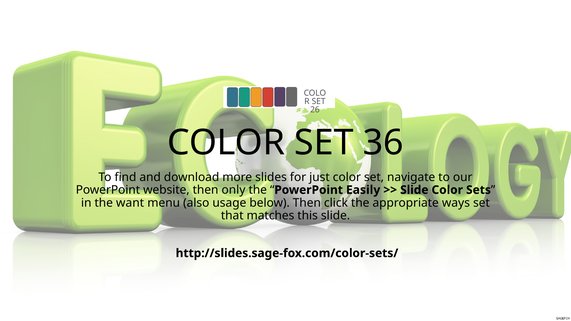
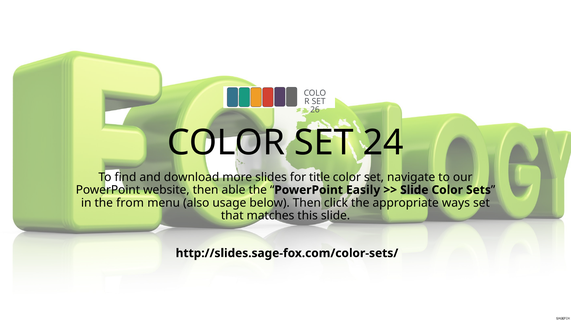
36: 36 -> 24 (383, 143)
just: just -> title (320, 177)
only: only -> able (233, 190)
want: want -> from (130, 203)
